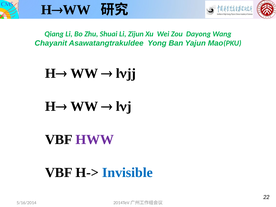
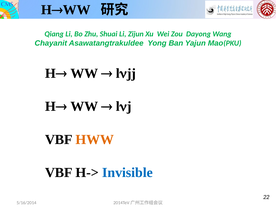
HWW colour: purple -> orange (95, 139)
